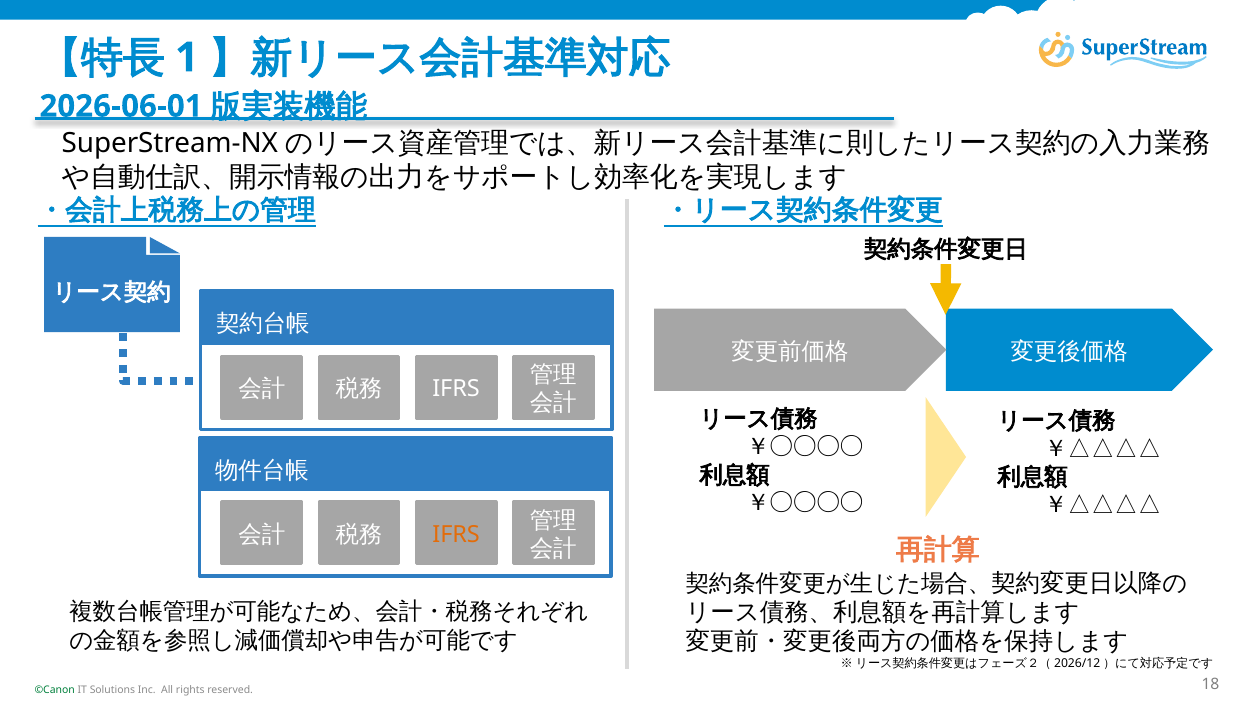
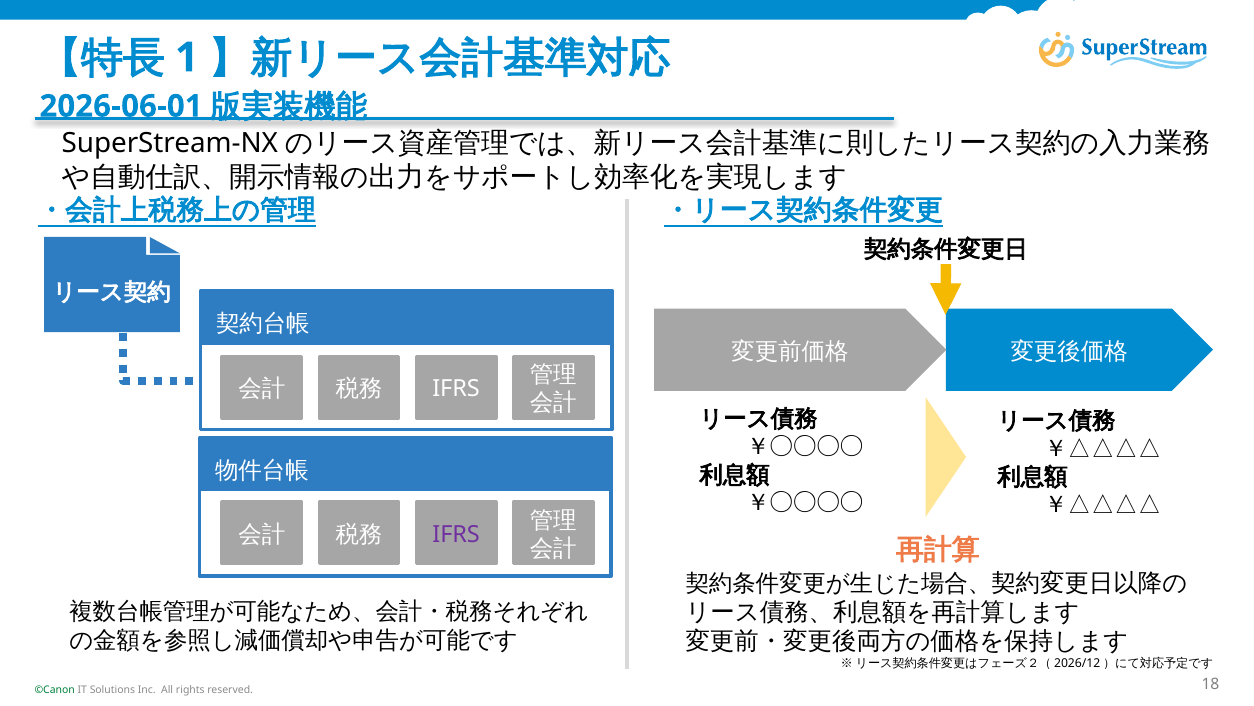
IFRS colour: orange -> purple (456, 534)
